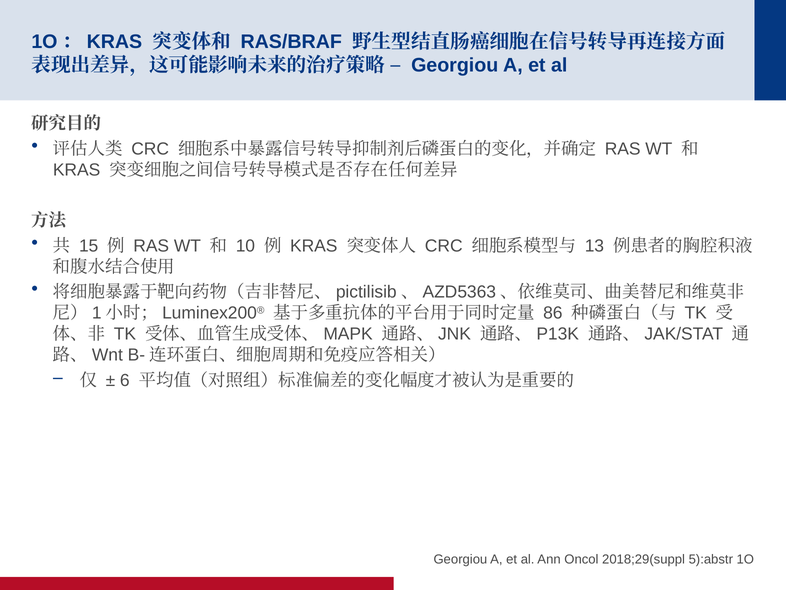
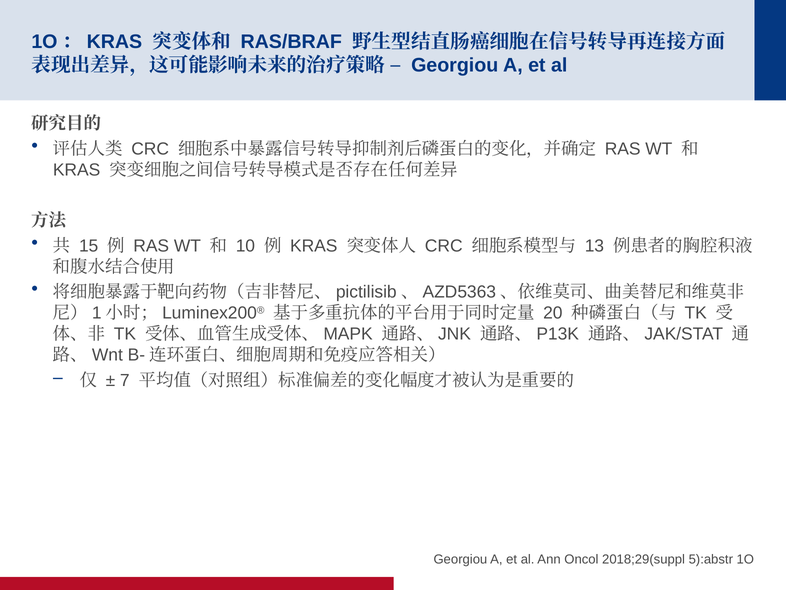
86: 86 -> 20 (553, 313)
6: 6 -> 7 (125, 380)
